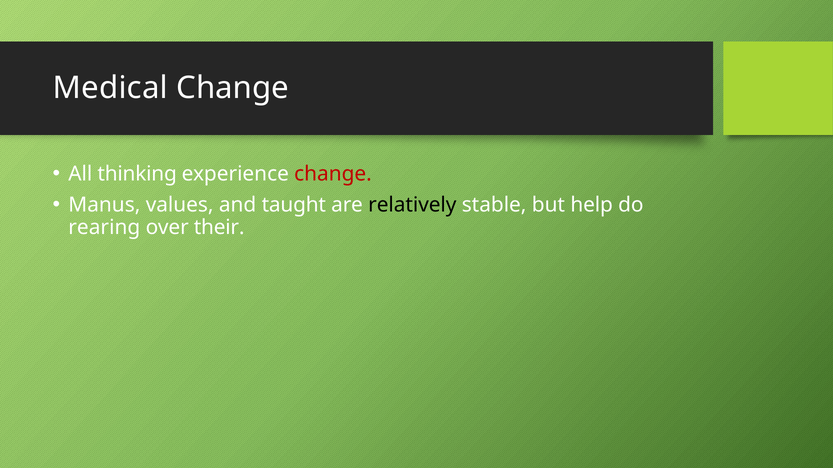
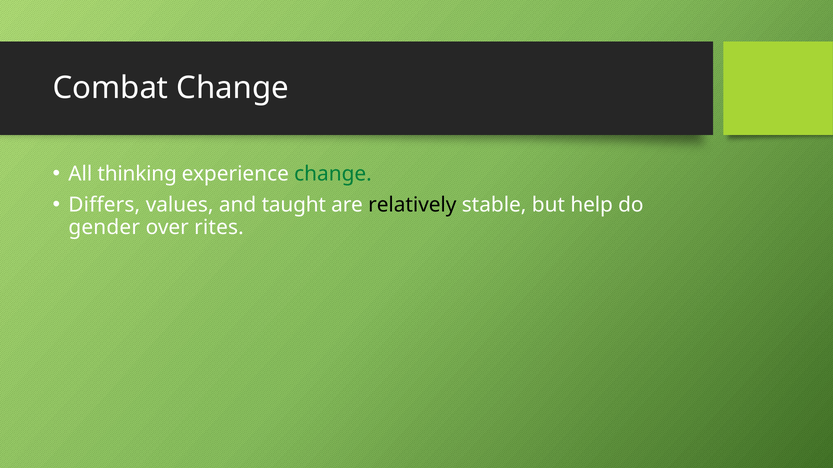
Medical: Medical -> Combat (110, 88)
change colour: red -> green (333, 174)
Manus: Manus -> Differs (104, 205)
rearing: rearing -> gender (104, 228)
their: their -> rites (219, 228)
